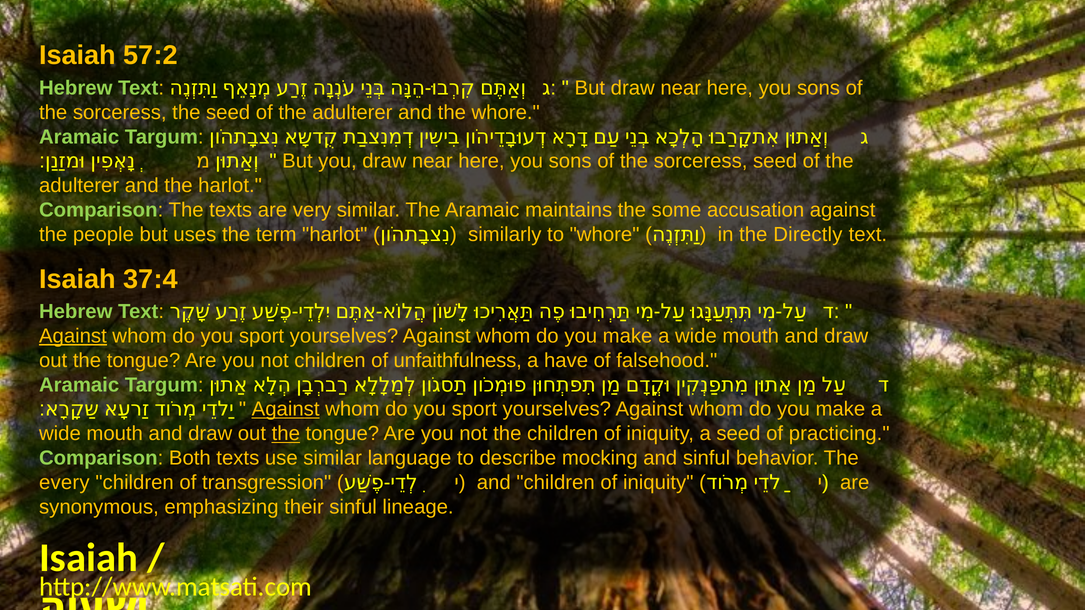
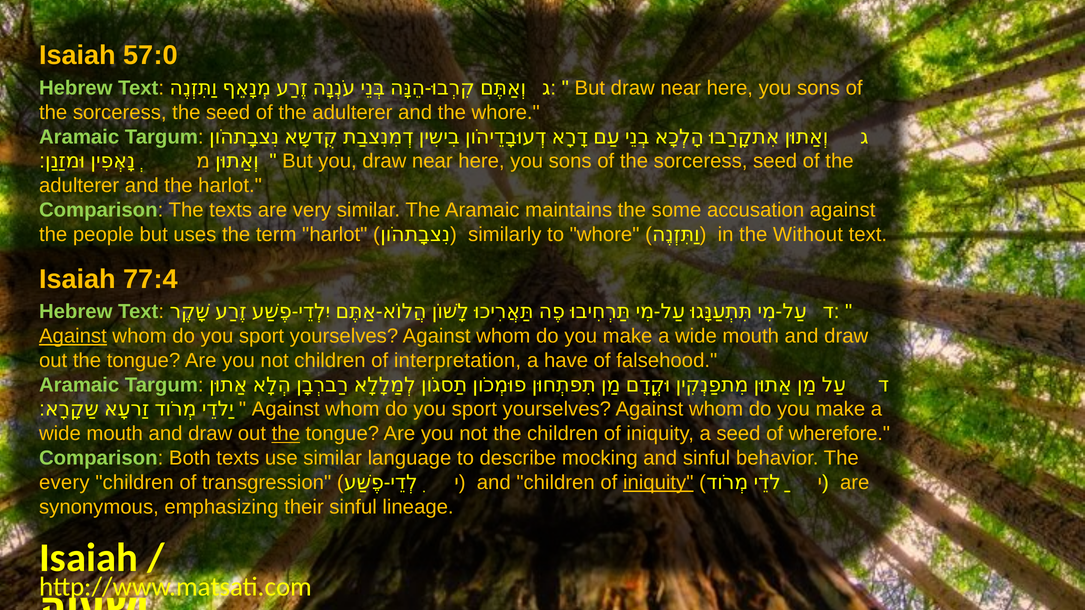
57:2: 57:2 -> 57:0 (151, 56)
Directly: Directly -> Without (808, 235)
37:4: 37:4 -> 77:4 (151, 279)
unfaithfulness: unfaithfulness -> interpretation (457, 361)
Against underline: present -> none (286, 409)
practicing: practicing -> wherefore (839, 434)
iniquity underline: none -> present (658, 483)
